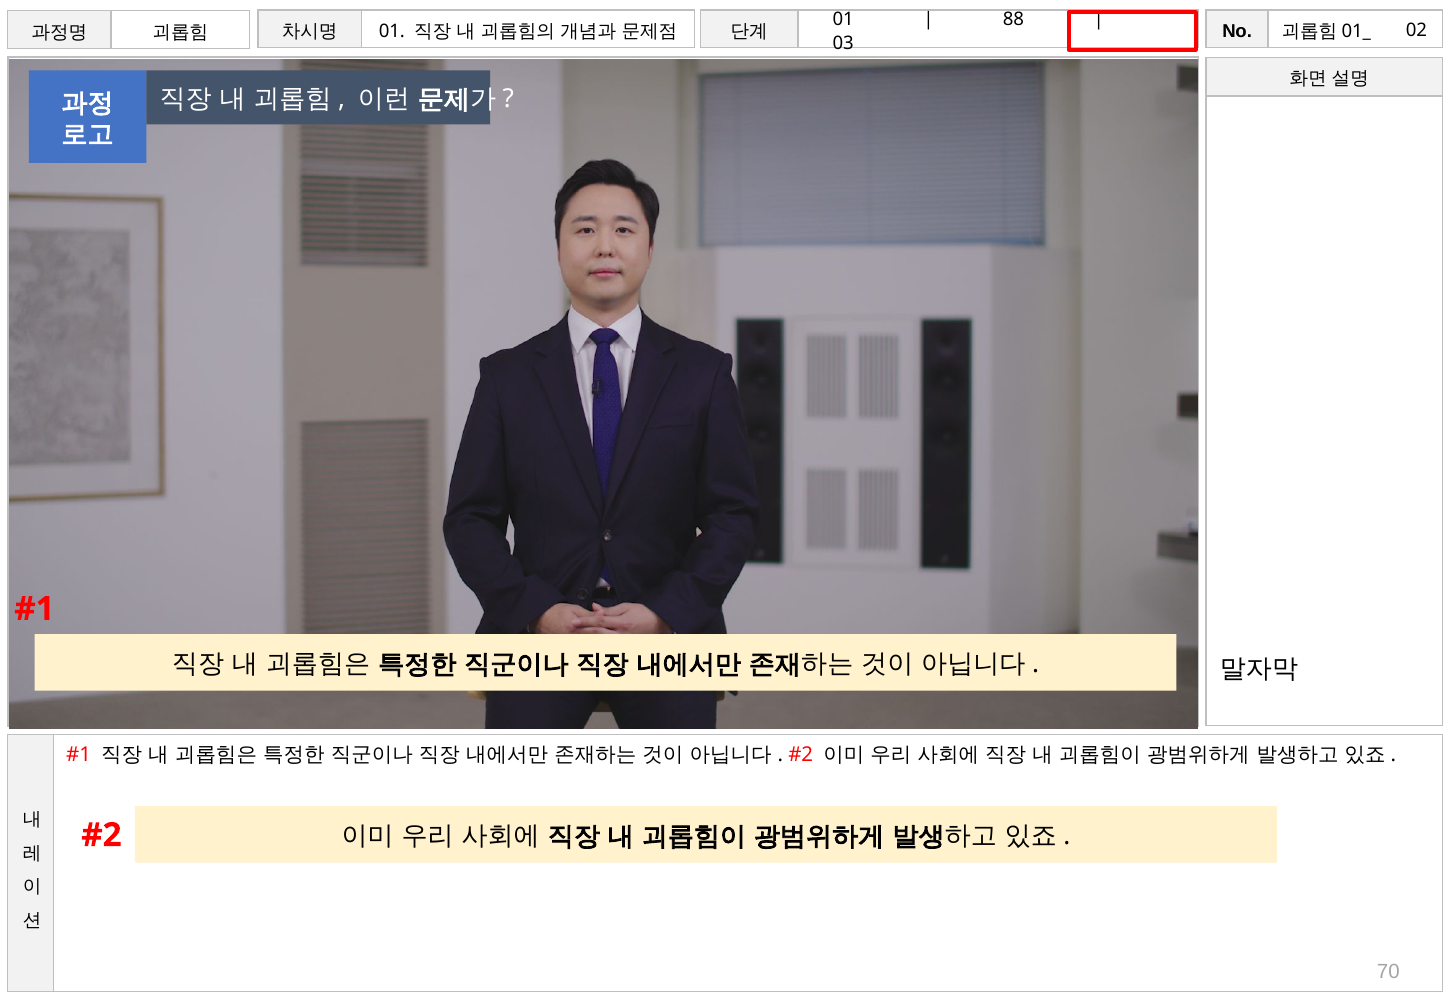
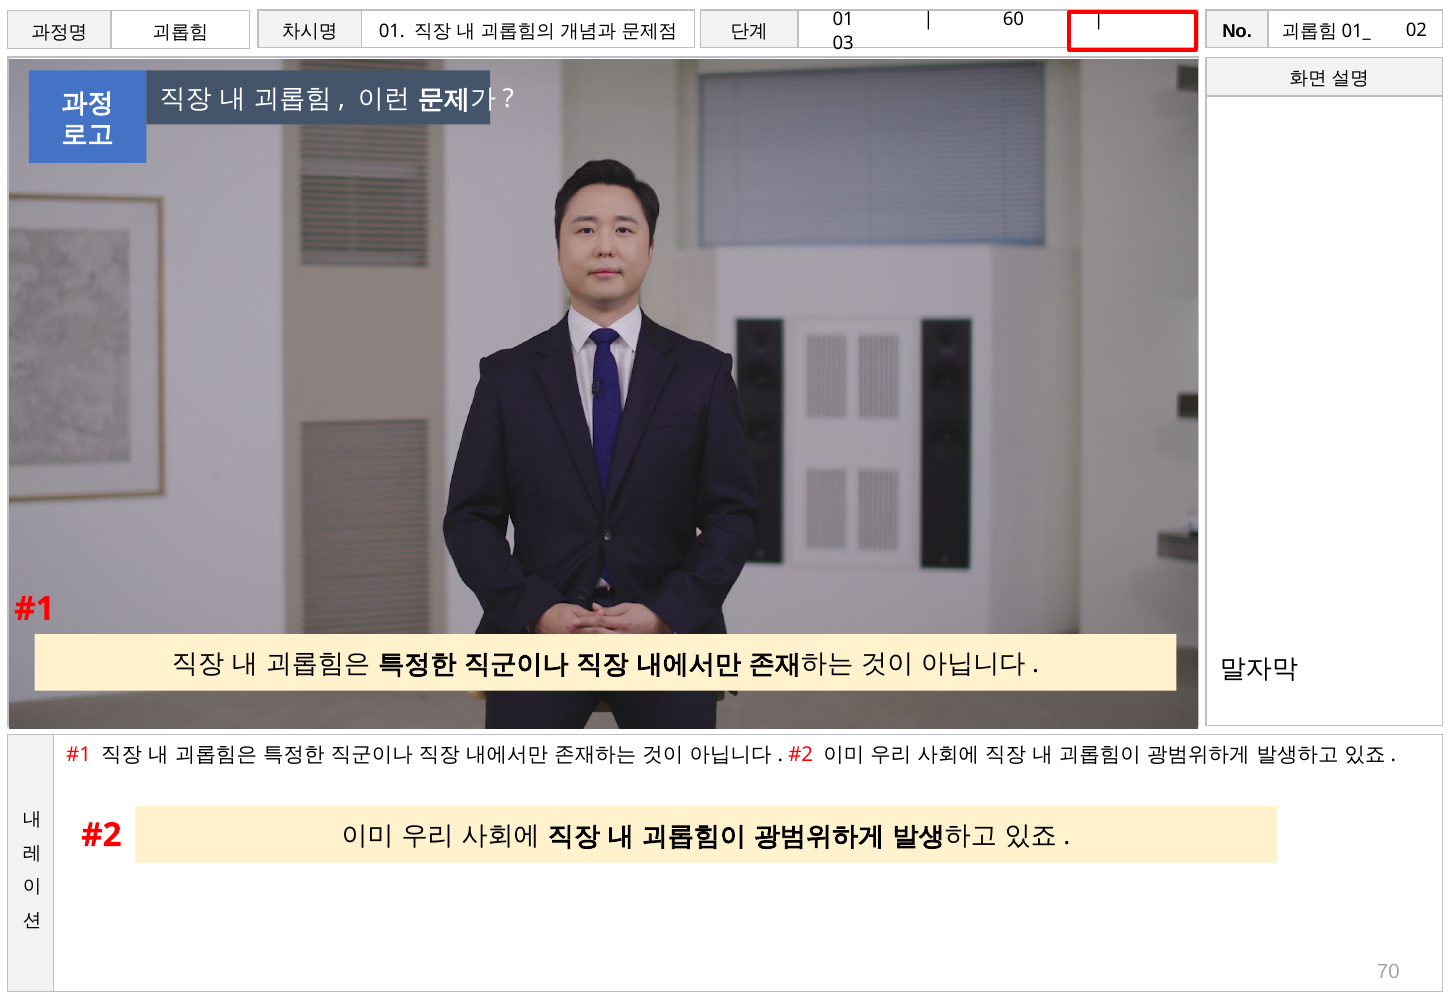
88: 88 -> 60 (1013, 19)
